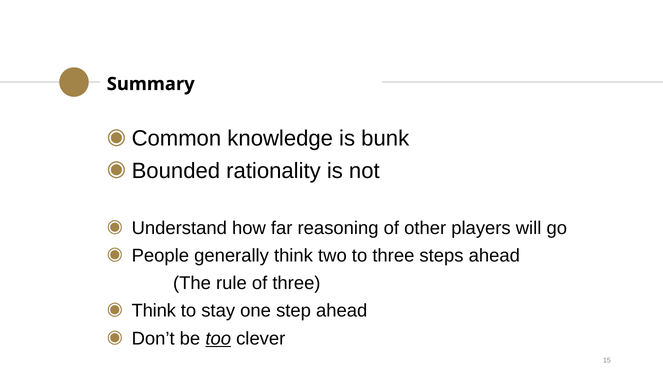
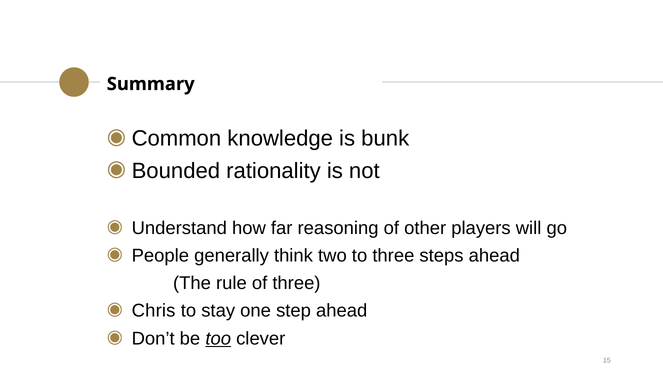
Think: Think -> Chris (154, 311)
